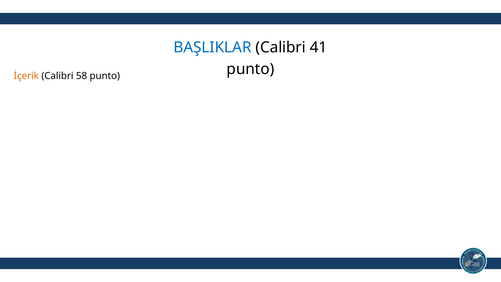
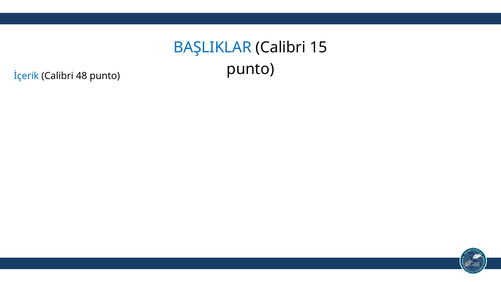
41: 41 -> 15 (319, 48)
İçerik colour: orange -> blue (26, 76)
58: 58 -> 48 (82, 76)
